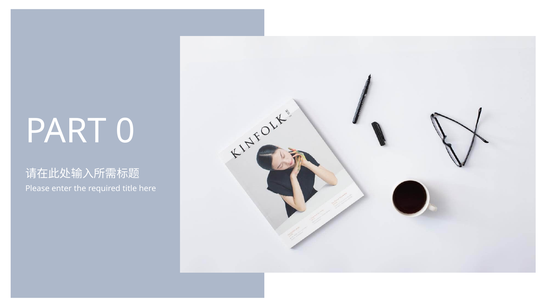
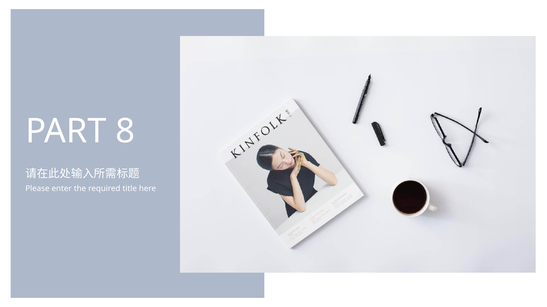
0: 0 -> 8 (125, 132)
